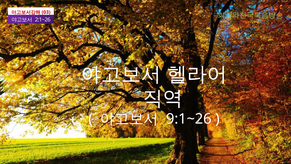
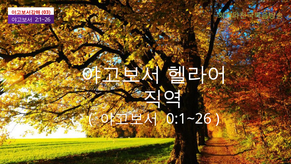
9:1~26: 9:1~26 -> 0:1~26 (189, 119)
